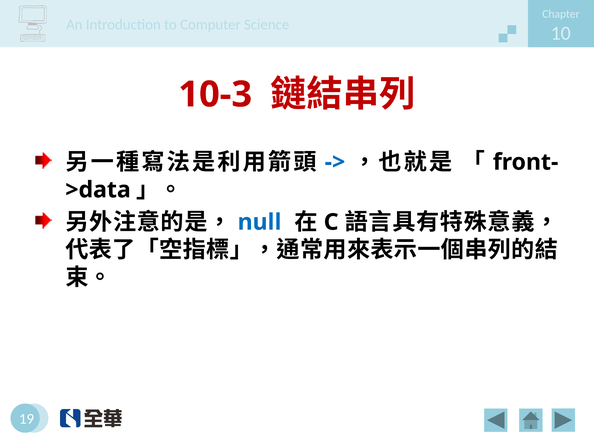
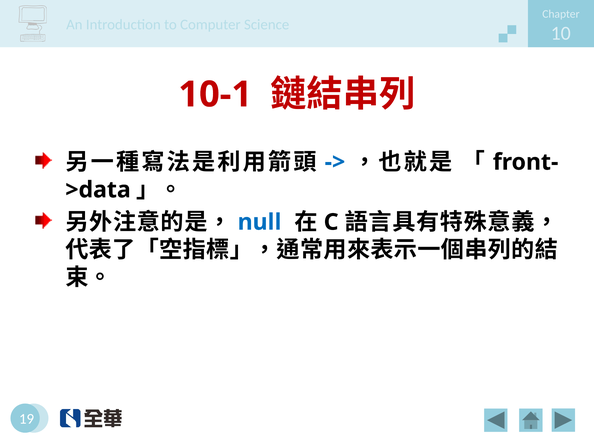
10-3: 10-3 -> 10-1 (215, 95)
